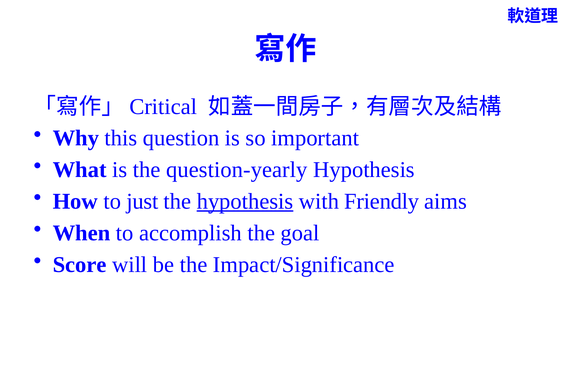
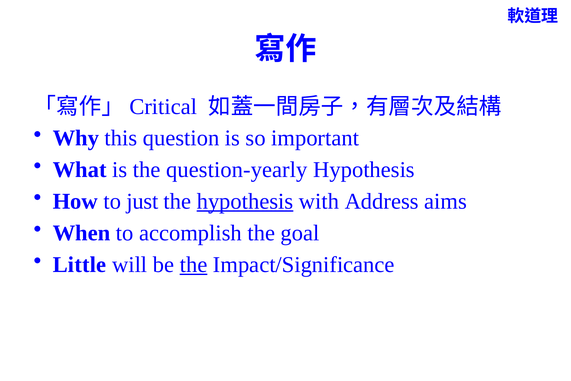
Friendly: Friendly -> Address (382, 201)
Score: Score -> Little (79, 264)
the underline: none -> present (194, 264)
